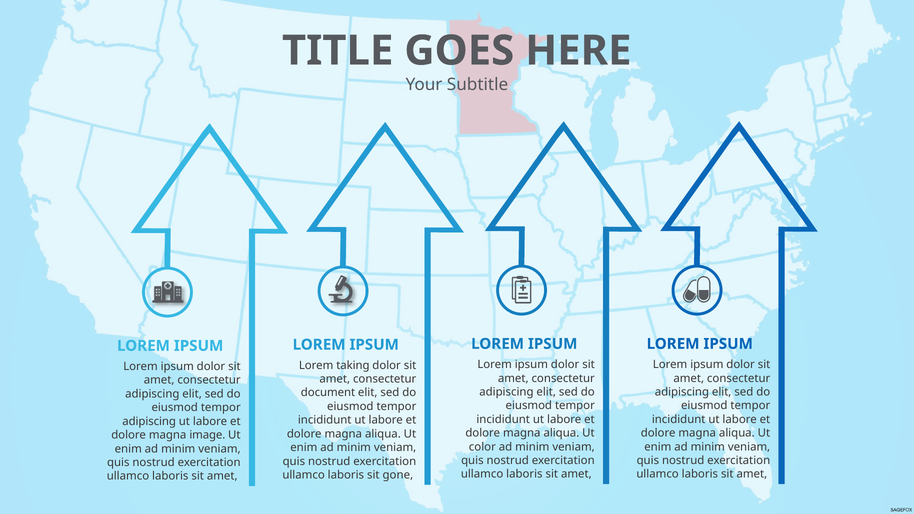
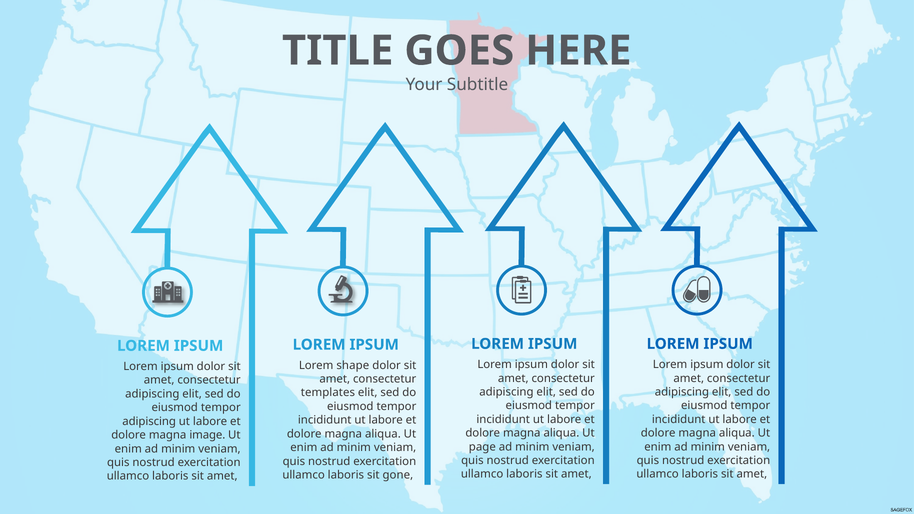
taking: taking -> shape (353, 365)
document: document -> templates (328, 393)
color: color -> page (482, 447)
